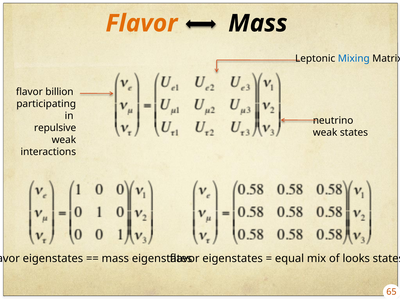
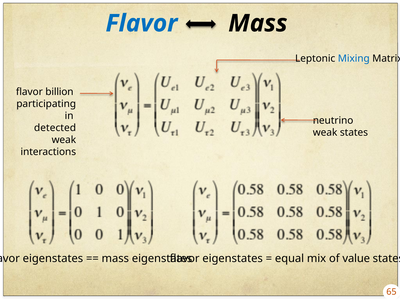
Flavor colour: orange -> blue (142, 23)
repulsive: repulsive -> detected (55, 128)
looks: looks -> value (356, 259)
